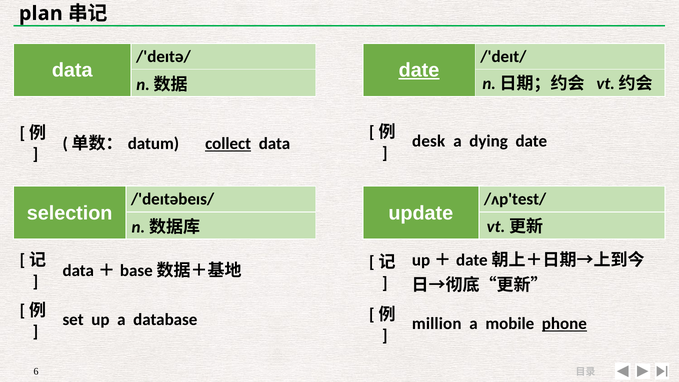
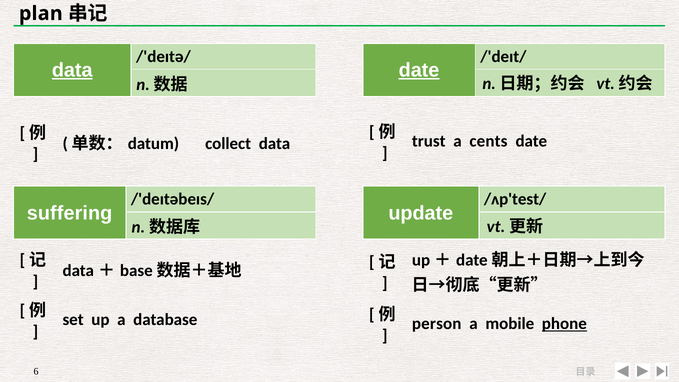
data underline: none -> present (72, 70)
desk: desk -> trust (429, 141)
dying: dying -> cents (488, 141)
collect underline: present -> none (228, 144)
selection: selection -> suffering (70, 213)
million: million -> person (437, 323)
